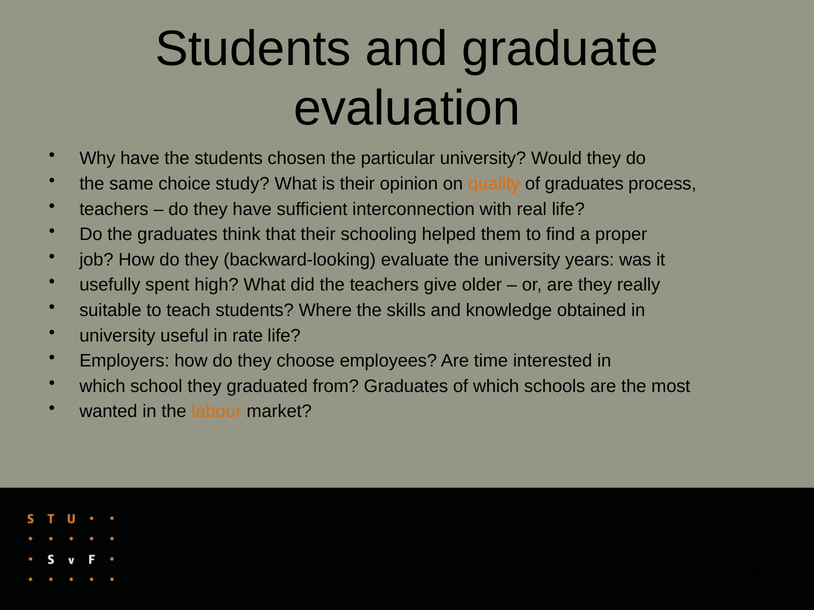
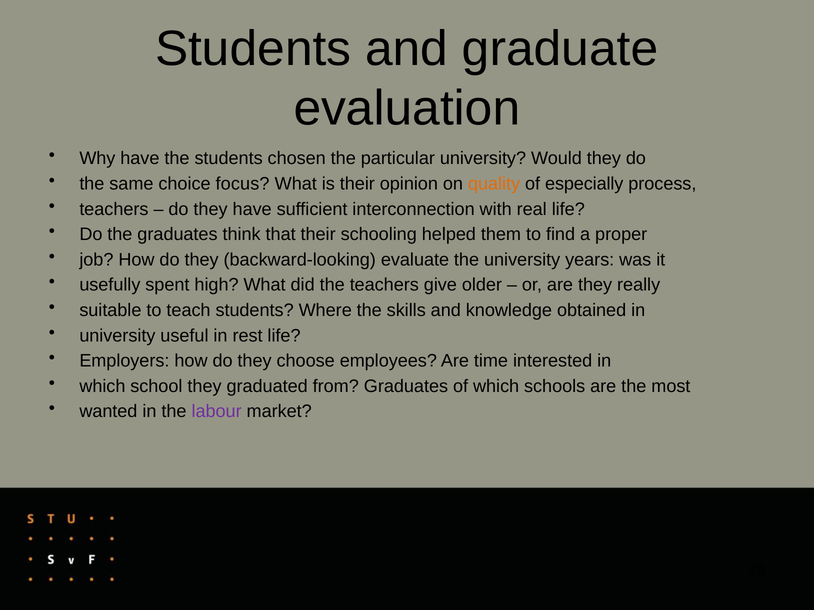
study: study -> focus (243, 184)
of graduates: graduates -> especially (584, 184)
rate: rate -> rest (248, 336)
labour colour: orange -> purple (217, 412)
